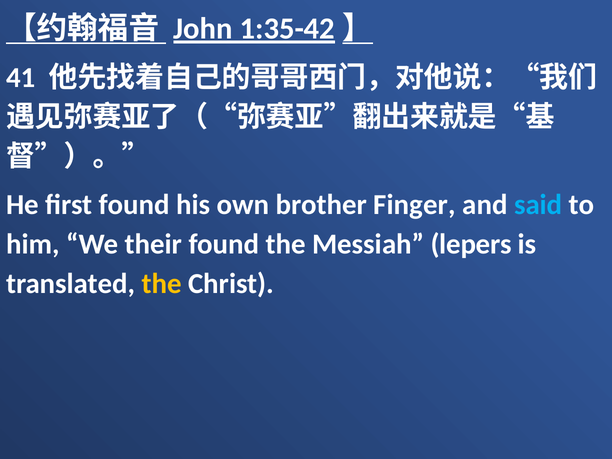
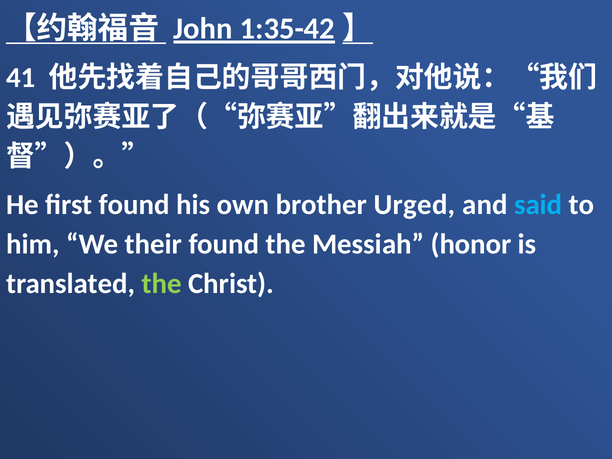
Finger: Finger -> Urged (414, 205)
lepers: lepers -> honor (471, 244)
the colour: yellow -> light green (162, 284)
